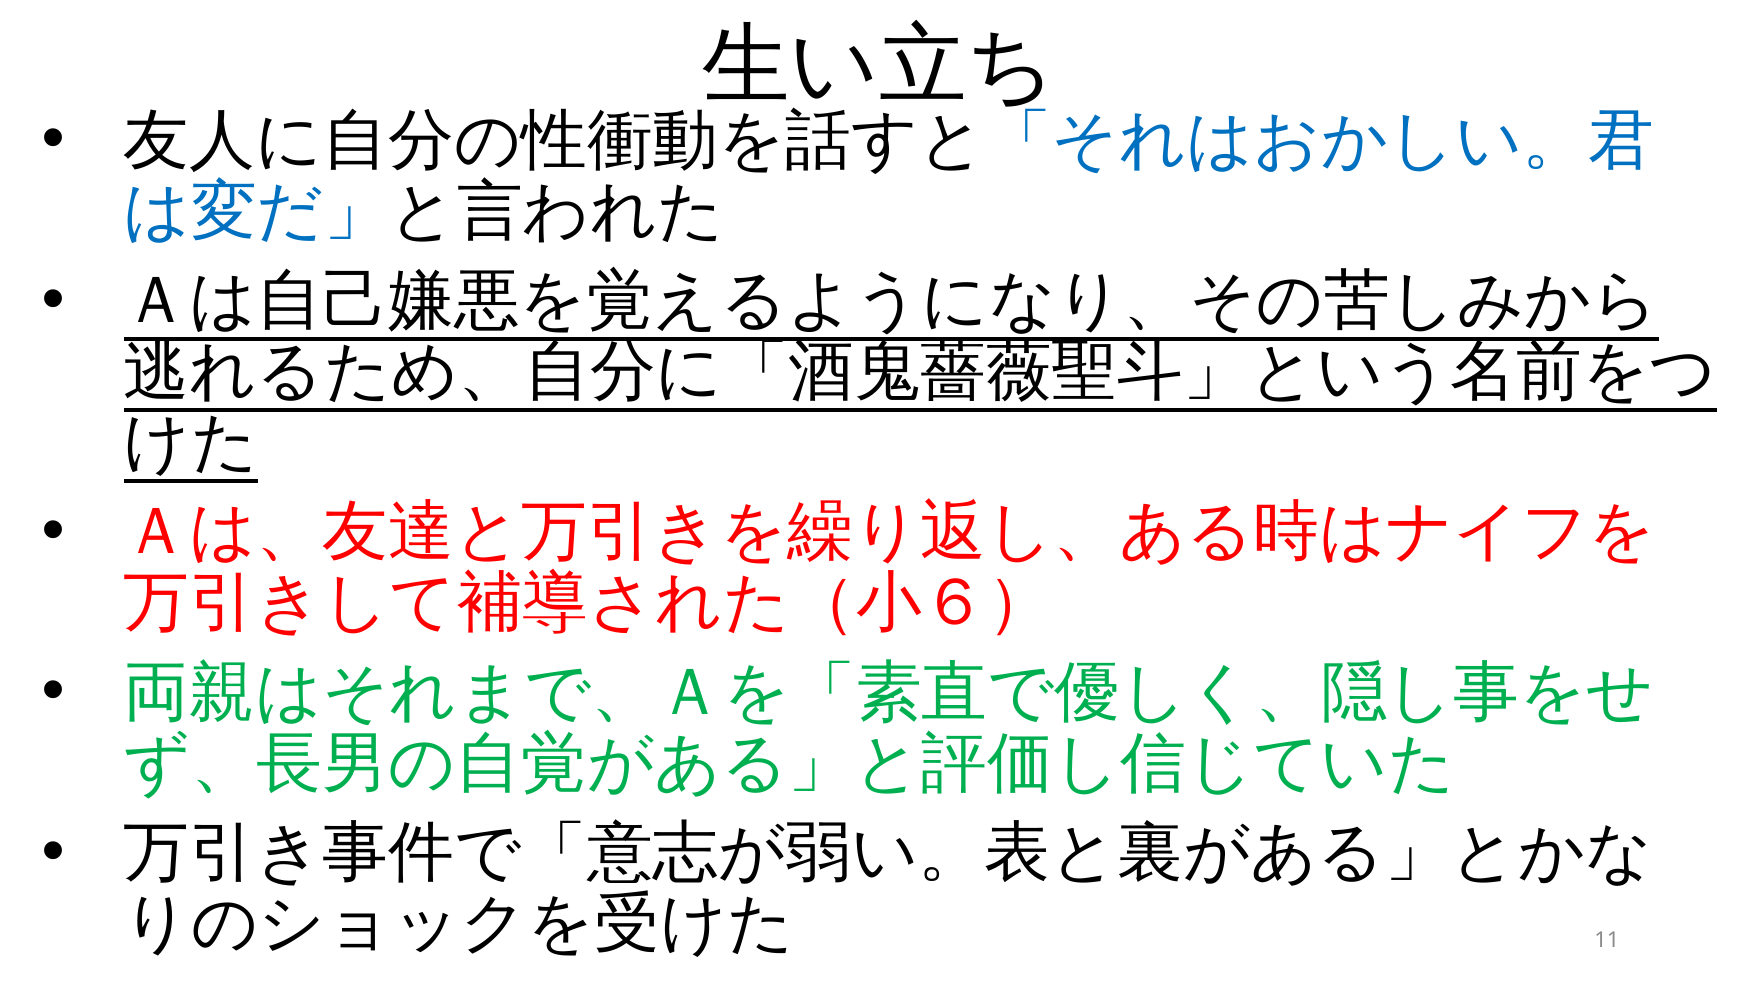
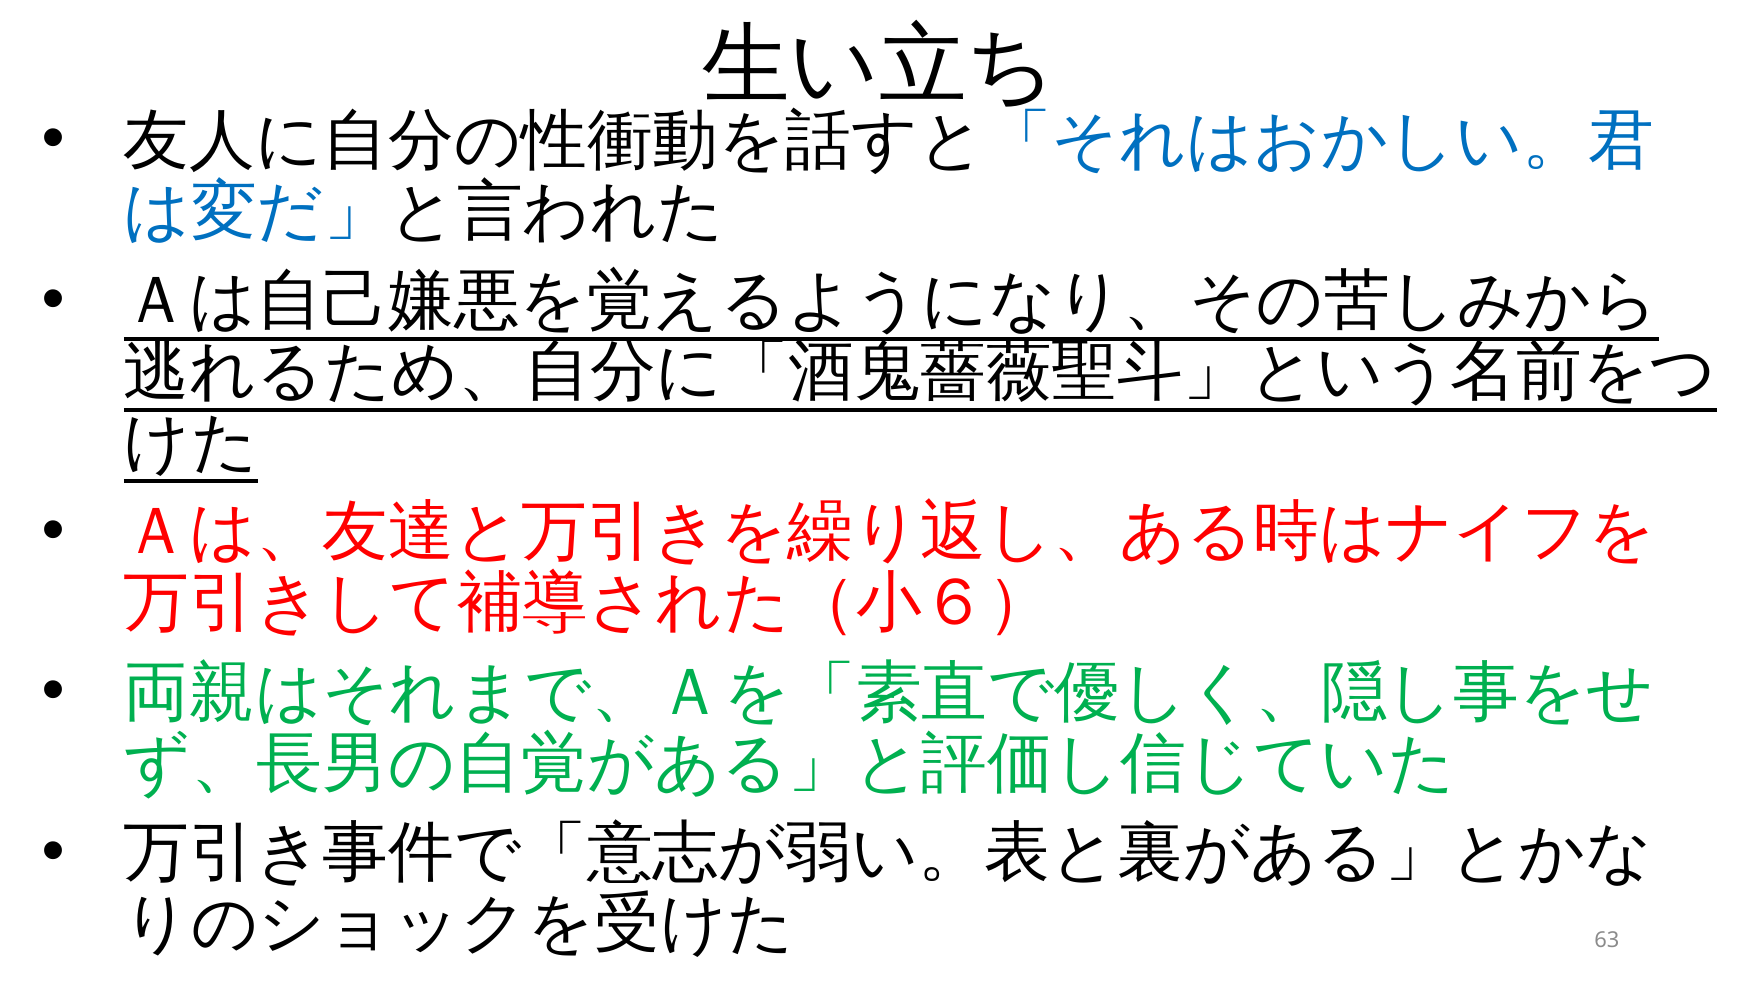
11: 11 -> 63 (1607, 940)
